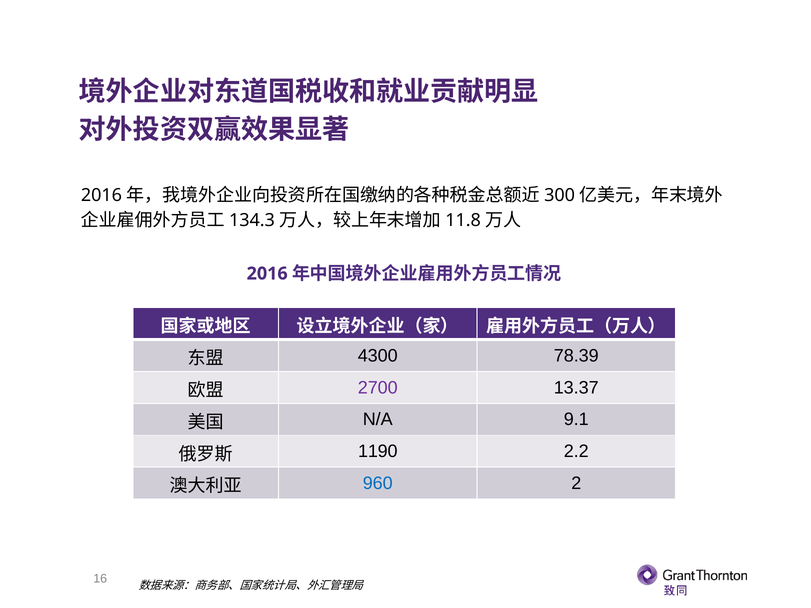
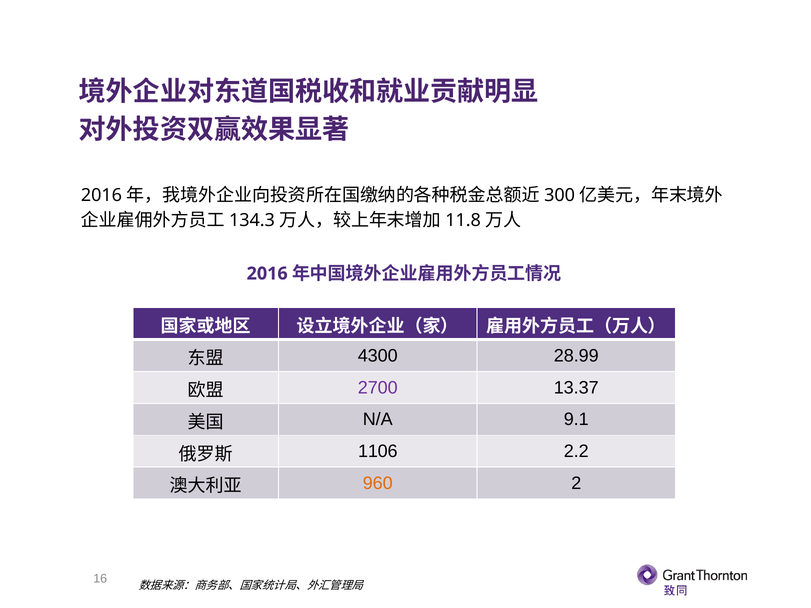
78.39: 78.39 -> 28.99 (576, 356)
1190: 1190 -> 1106 (378, 452)
960 colour: blue -> orange (378, 484)
